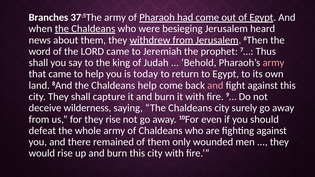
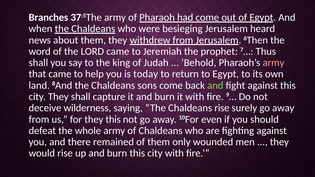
Chaldeans help: help -> sons (147, 85)
and colour: pink -> light green (215, 85)
Chaldeans city: city -> rise (222, 108)
they rise: rise -> this (113, 119)
